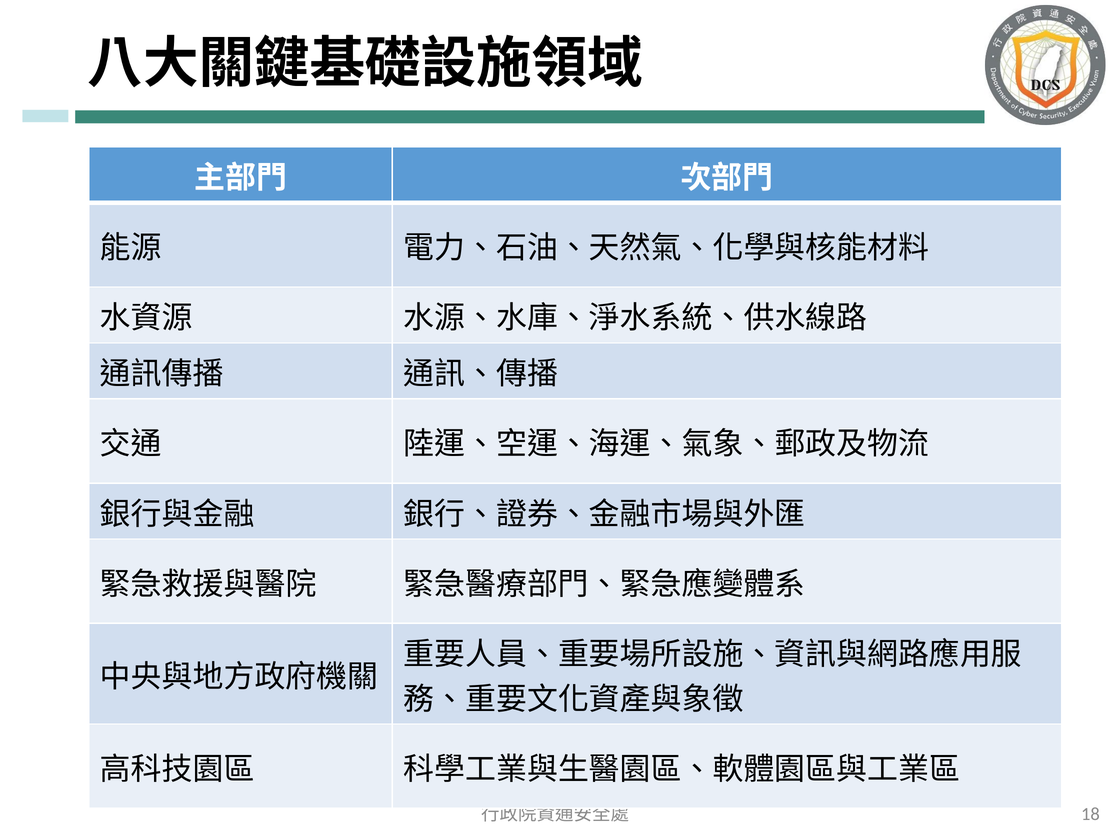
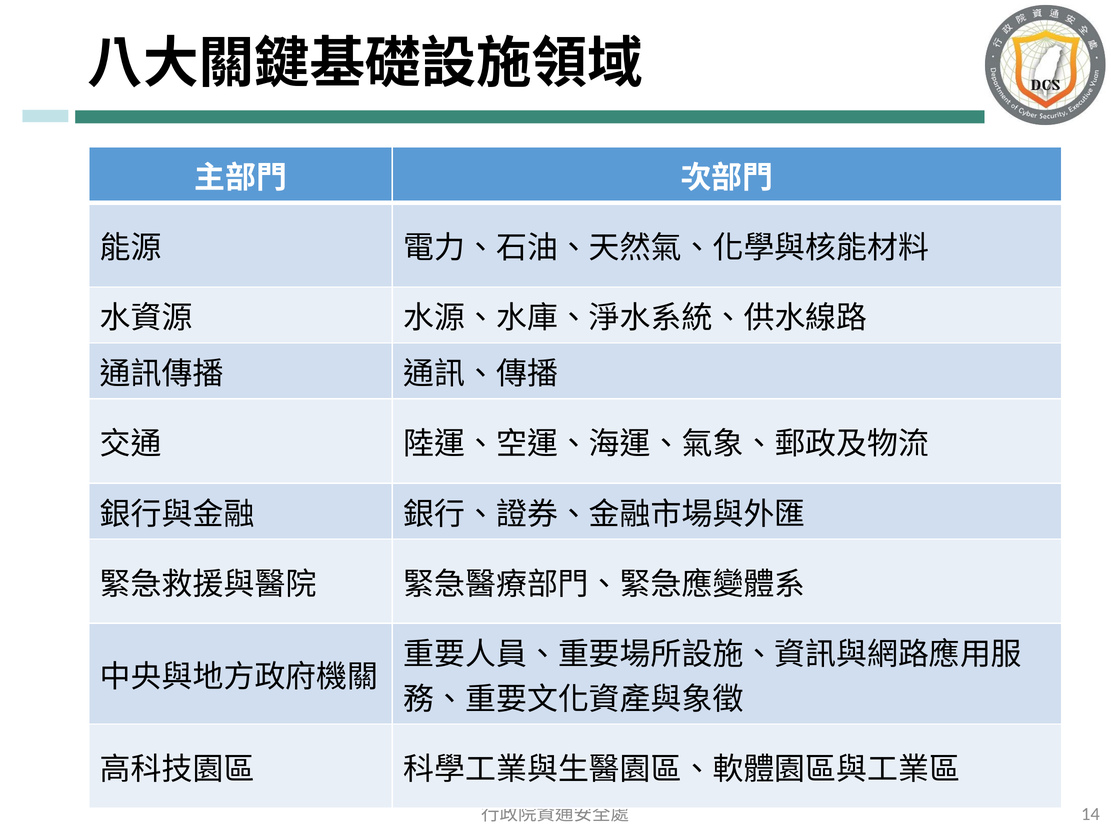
18: 18 -> 14 (1090, 814)
